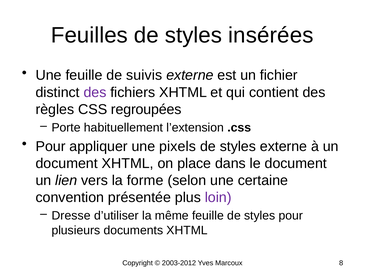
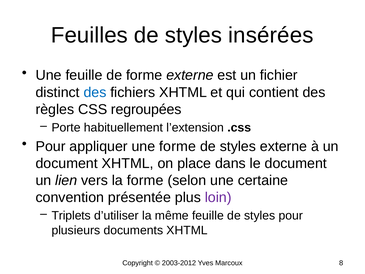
de suivis: suivis -> forme (144, 75)
des colour: purple -> blue (95, 92)
une pixels: pixels -> forme (178, 146)
Dresse: Dresse -> Triplets (71, 215)
